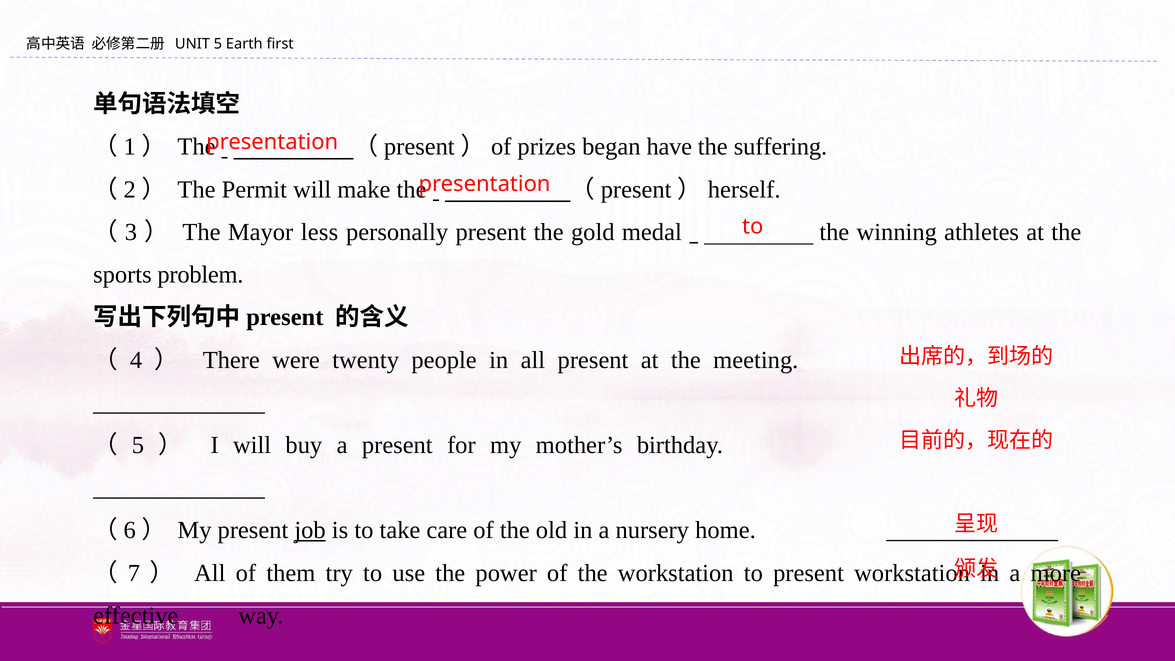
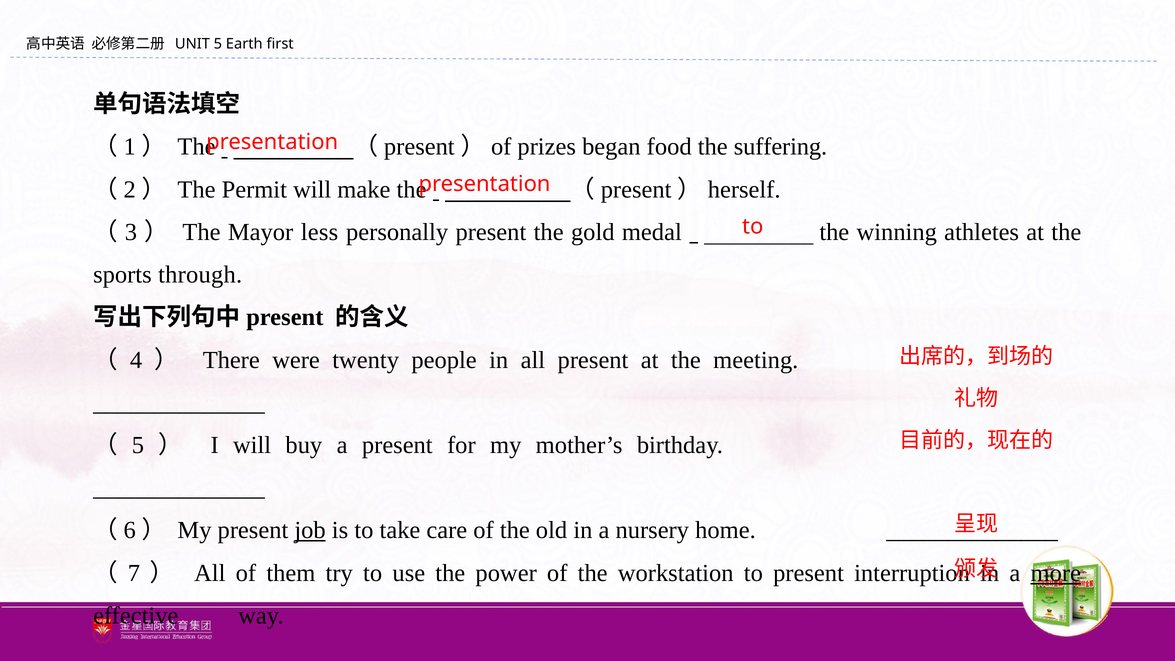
have: have -> food (669, 147)
problem: problem -> through (200, 275)
present workstation: workstation -> interruption (912, 573)
more underline: none -> present (1056, 573)
